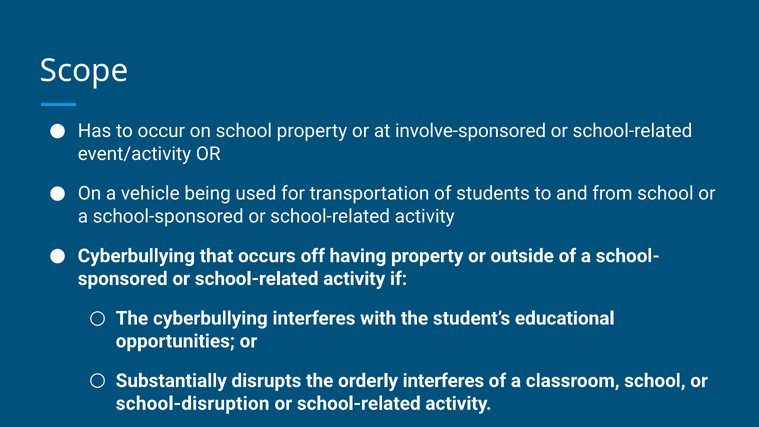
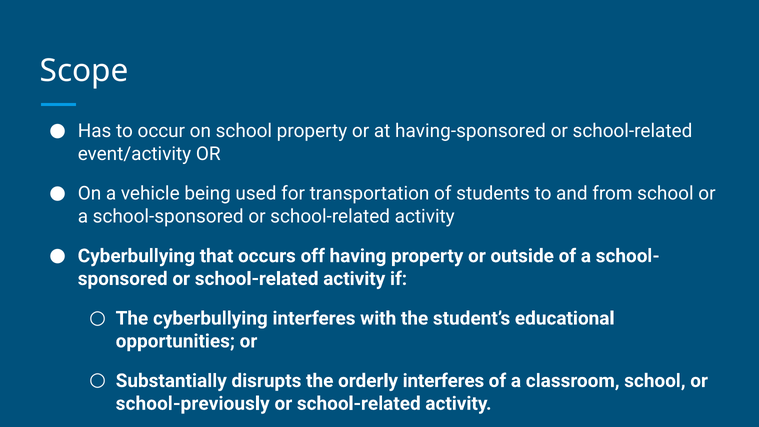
involve-sponsored: involve-sponsored -> having-sponsored (470, 131)
school-disruption: school-disruption -> school-previously (193, 403)
